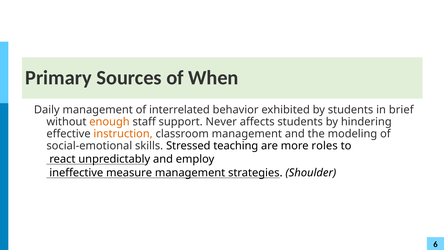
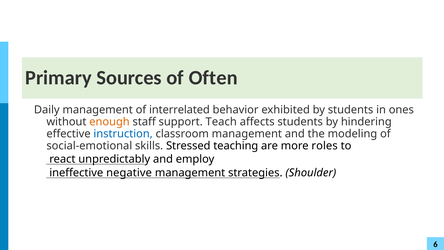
When: When -> Often (213, 78)
brief: brief -> ones (401, 110)
Never: Never -> Teach (221, 122)
instruction colour: orange -> blue (123, 134)
measure: measure -> negative (129, 173)
